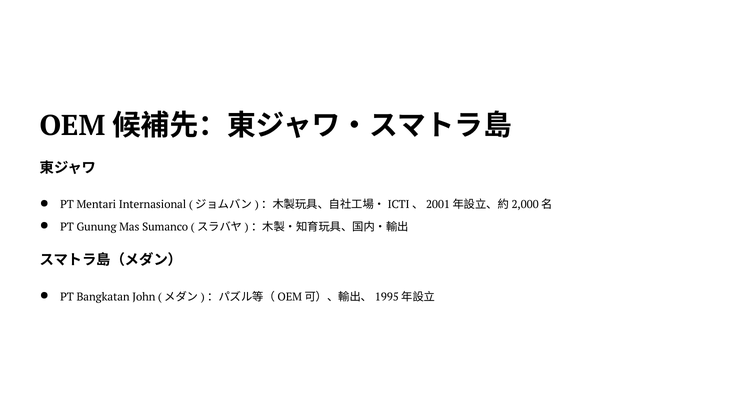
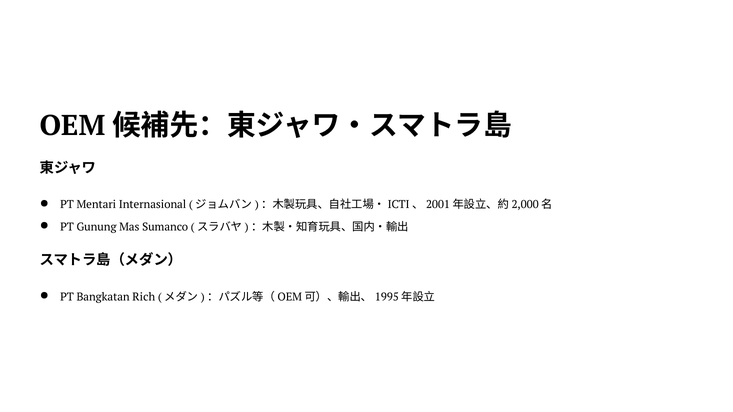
John: John -> Rich (144, 297)
